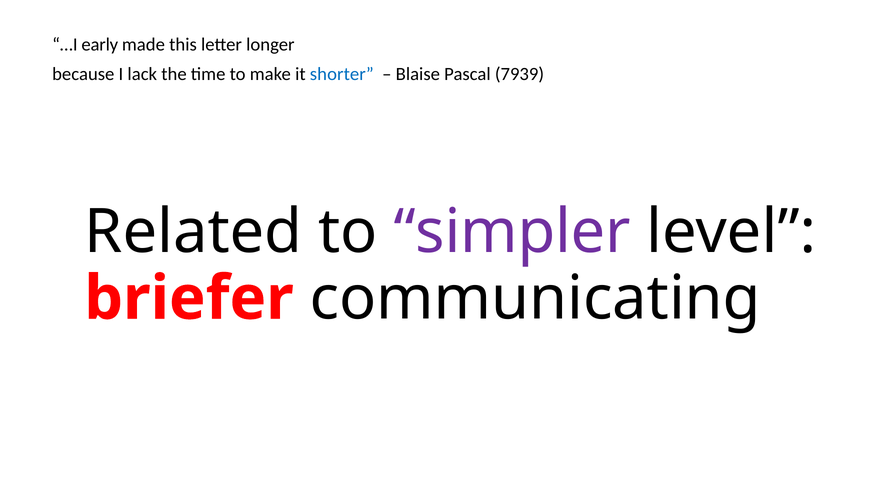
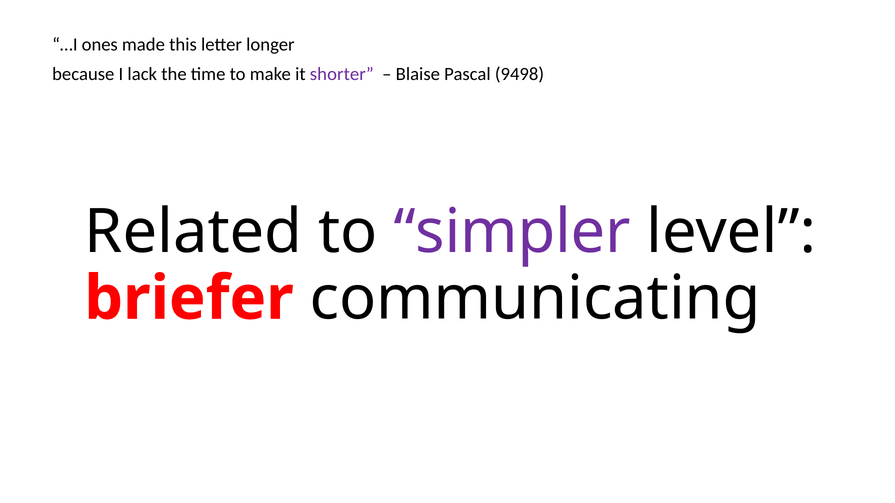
early: early -> ones (100, 45)
shorter colour: blue -> purple (342, 74)
7939: 7939 -> 9498 (519, 74)
